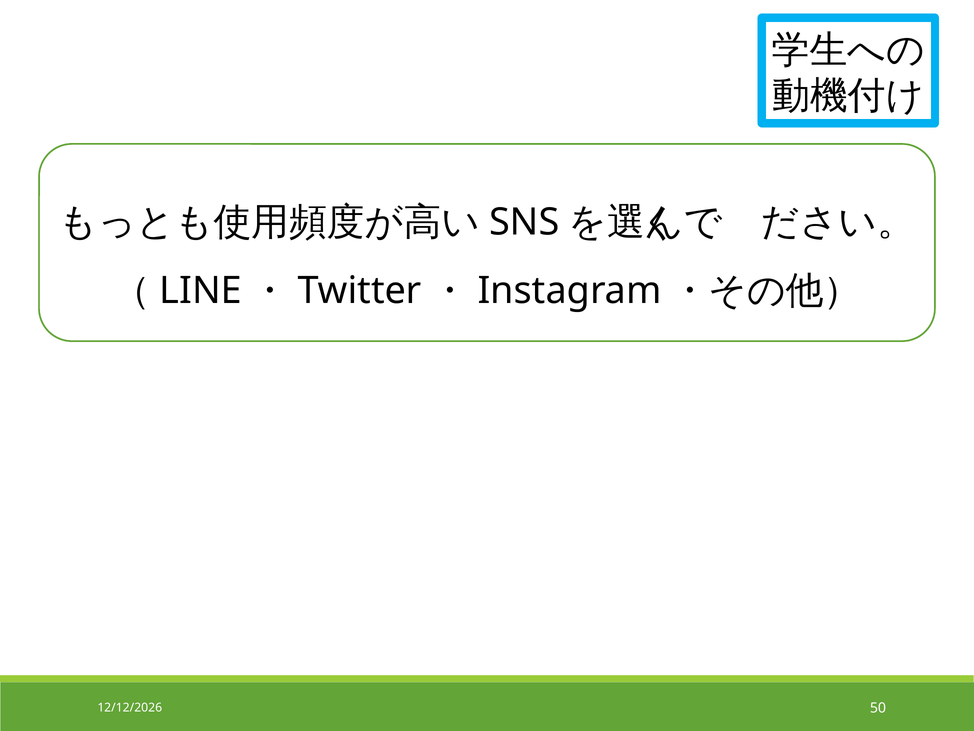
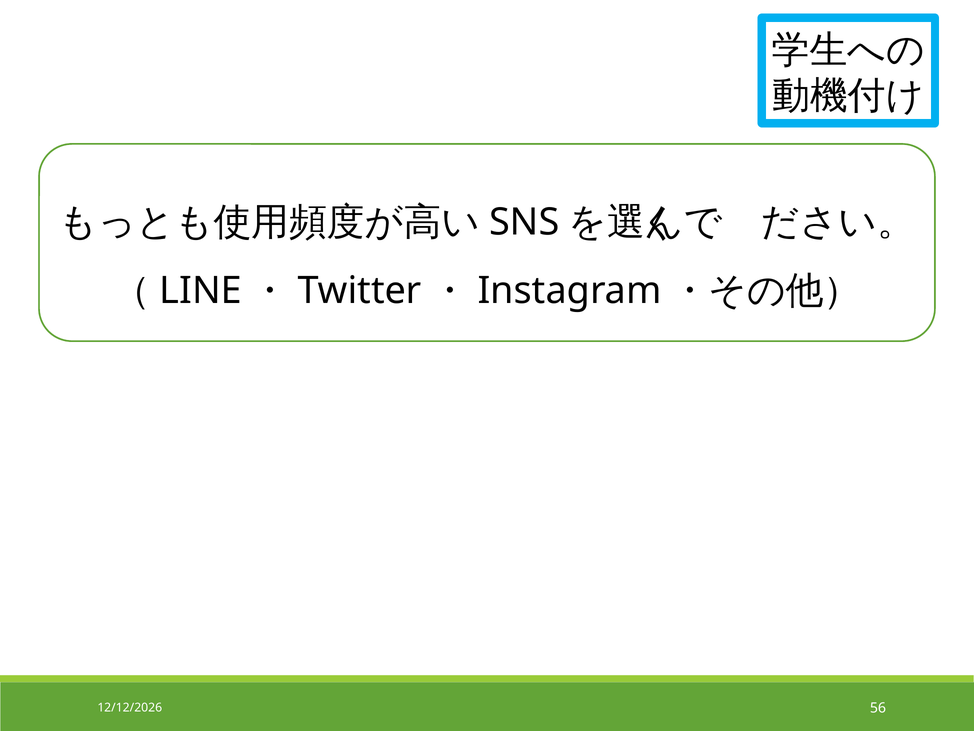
50: 50 -> 56 (878, 707)
